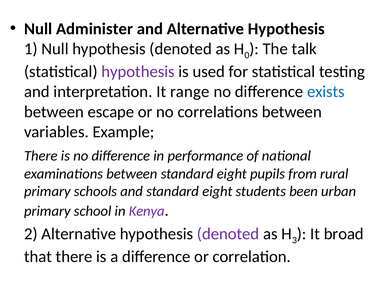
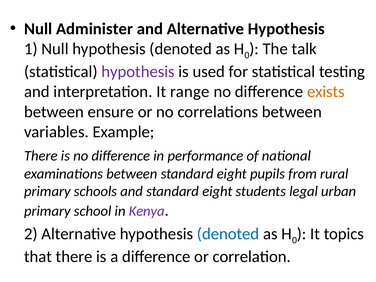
exists colour: blue -> orange (326, 92)
escape: escape -> ensure (111, 112)
been: been -> legal (304, 191)
denoted colour: purple -> blue (228, 234)
3: 3 -> 0 (294, 240)
broad: broad -> topics (344, 234)
